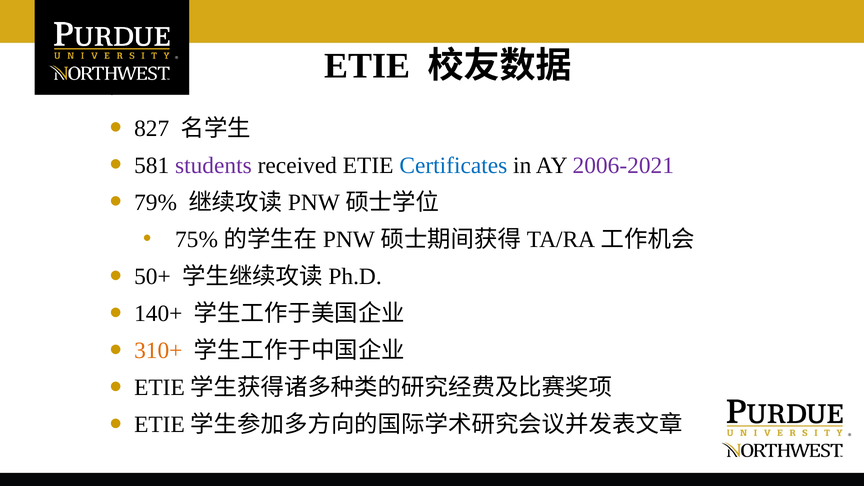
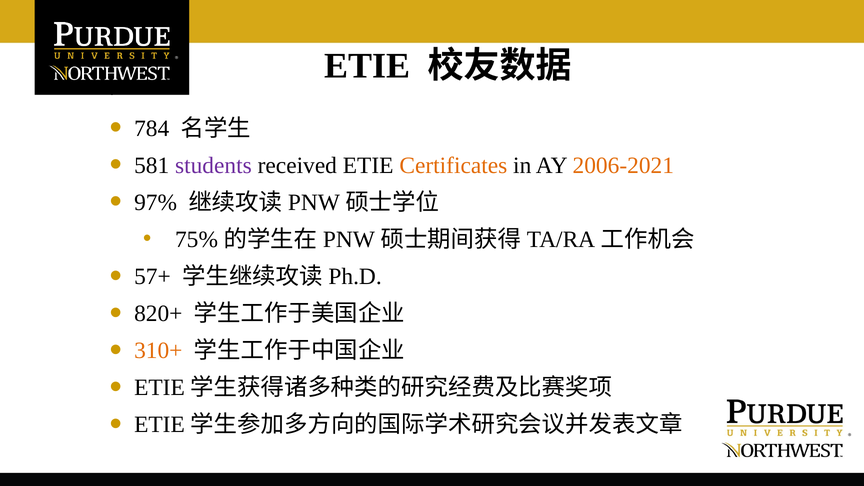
827: 827 -> 784 (152, 128)
Certificates colour: blue -> orange (453, 165)
2006-2021 colour: purple -> orange (623, 165)
79%: 79% -> 97% (156, 202)
50+: 50+ -> 57+ (152, 277)
140+: 140+ -> 820+ (158, 314)
